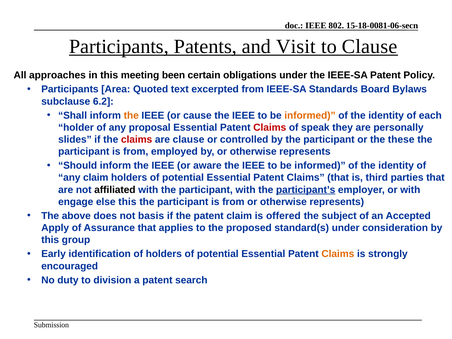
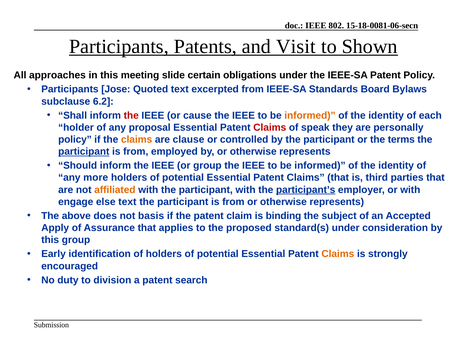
to Clause: Clause -> Shown (370, 46)
been: been -> slide (173, 75)
Area: Area -> Jose (116, 89)
the colour: orange -> red (131, 115)
slides: slides -> policy (75, 140)
claims colour: red -> orange (137, 140)
these: these -> terms (401, 140)
participant underline: none -> present (84, 152)
or aware: aware -> group (207, 166)
any claim: claim -> more (96, 178)
affiliated colour: black -> orange (115, 190)
else this: this -> text (127, 202)
offered: offered -> binding (284, 216)
